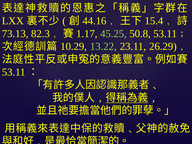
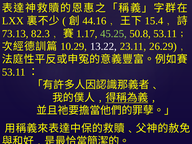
13.22 colour: light green -> white (103, 46)
